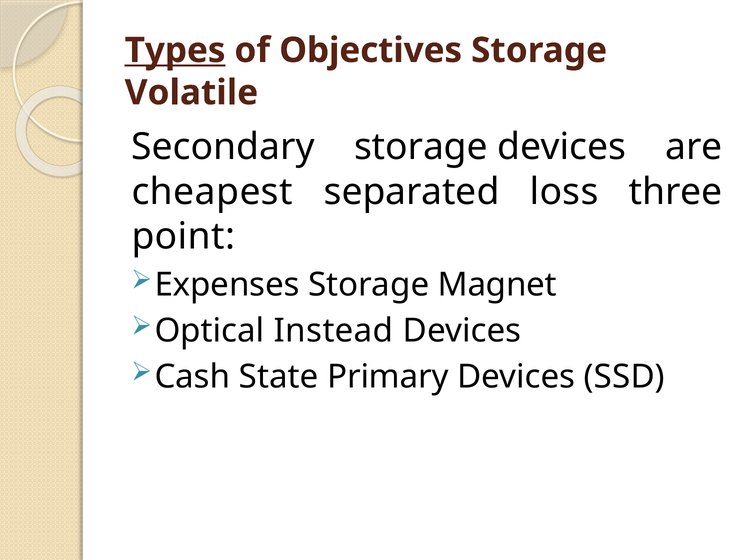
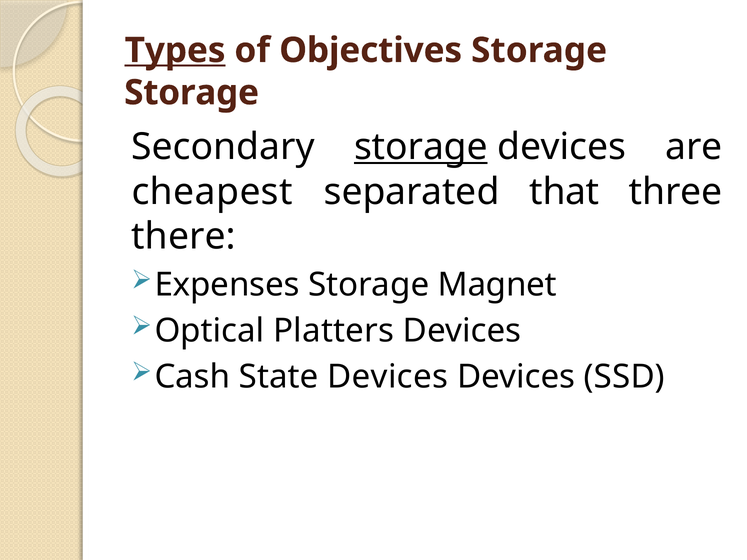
Volatile: Volatile -> Storage (192, 93)
storage underline: none -> present (421, 147)
loss: loss -> that (564, 192)
point: point -> there (184, 237)
Instead: Instead -> Platters (334, 331)
State Primary: Primary -> Devices (388, 377)
